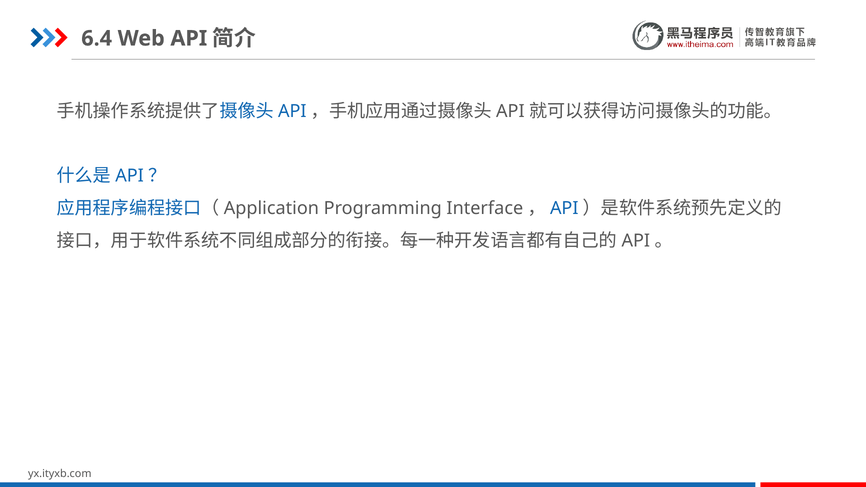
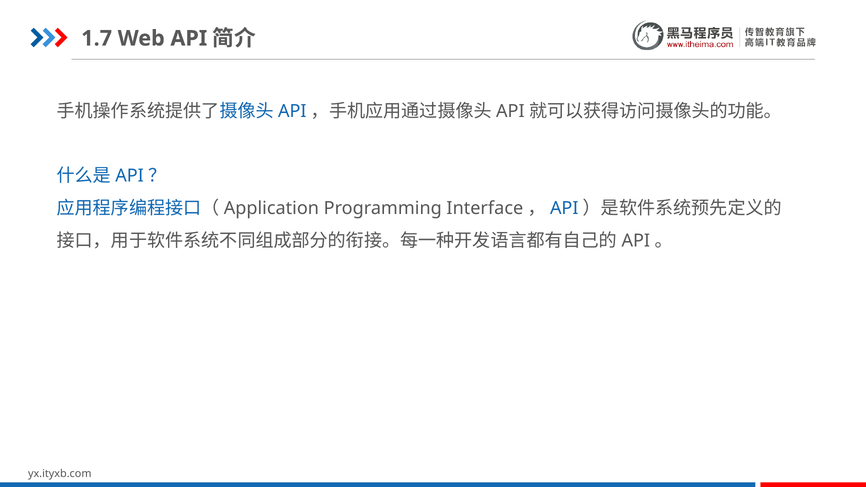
6.4: 6.4 -> 1.7 (97, 38)
